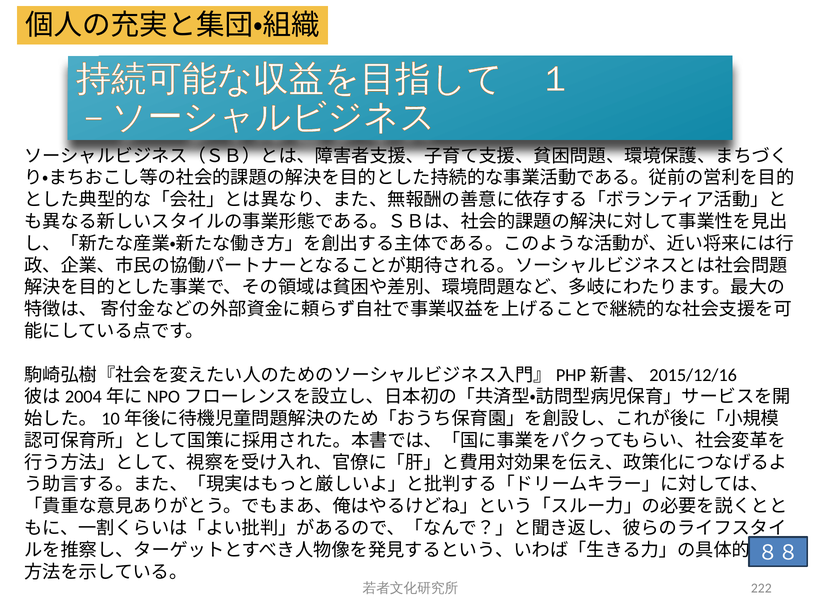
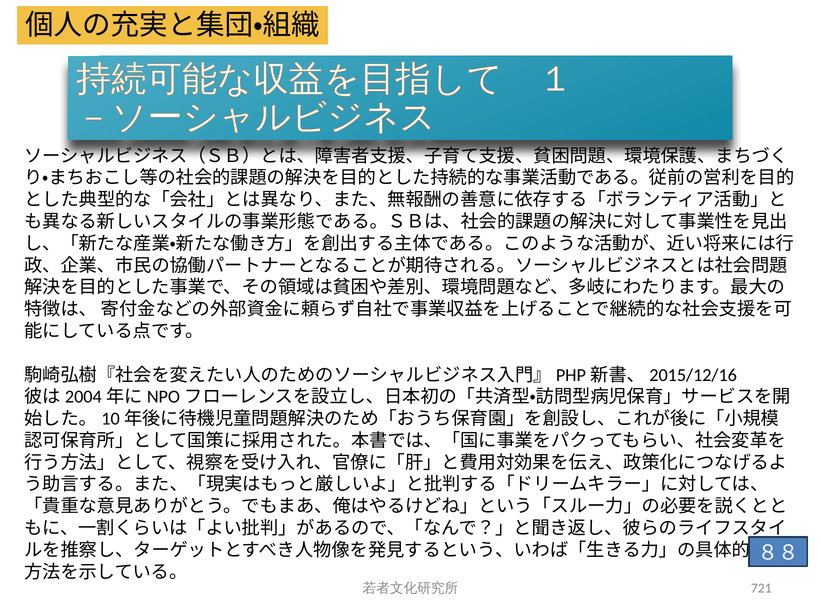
222: 222 -> 721 (761, 588)
